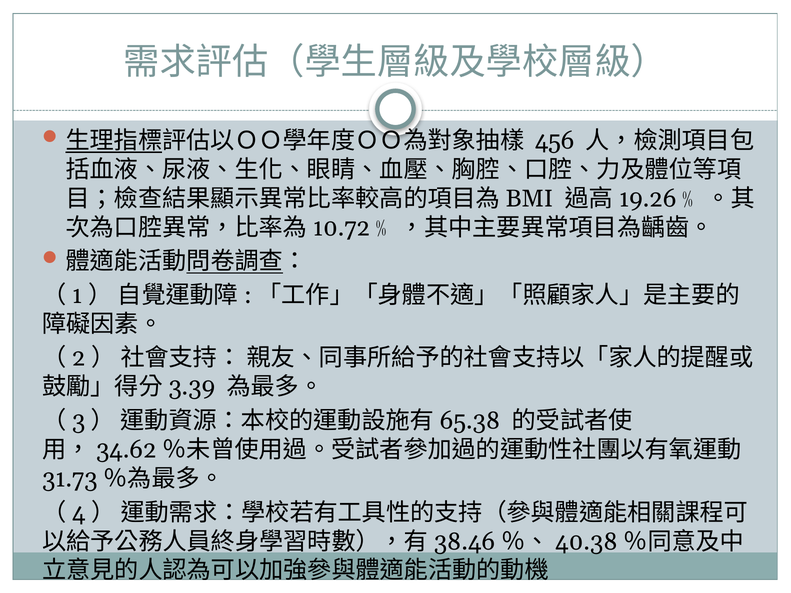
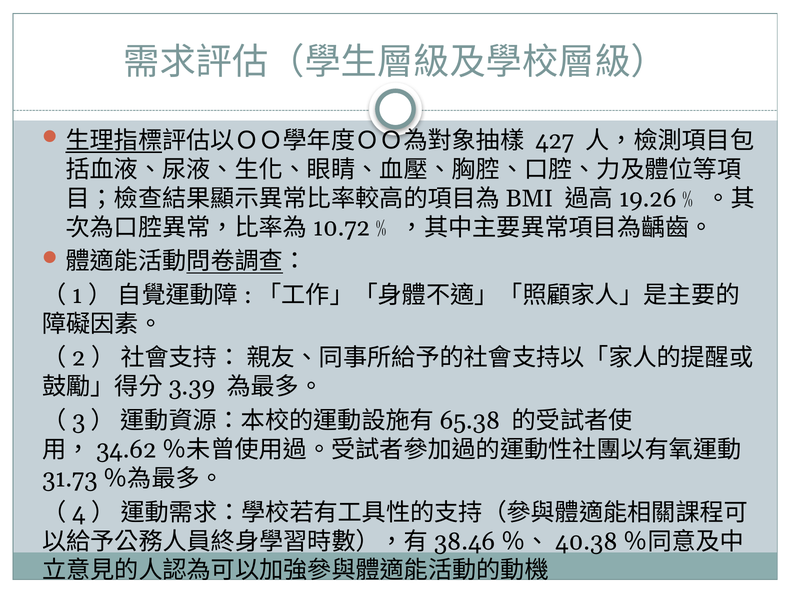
456: 456 -> 427 (555, 141)
